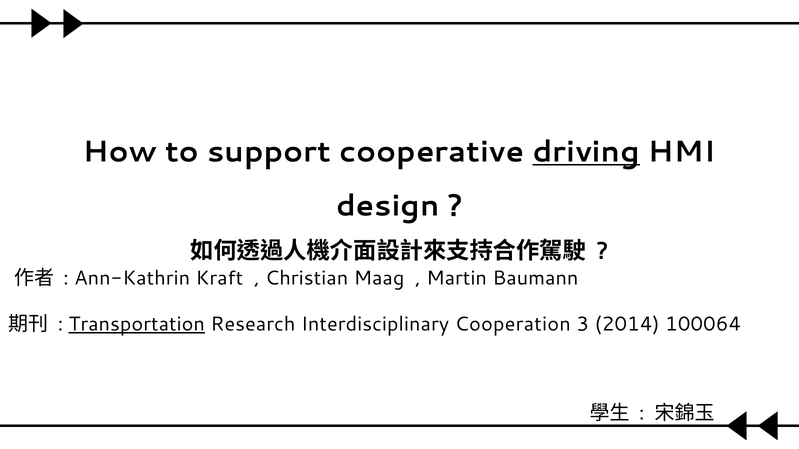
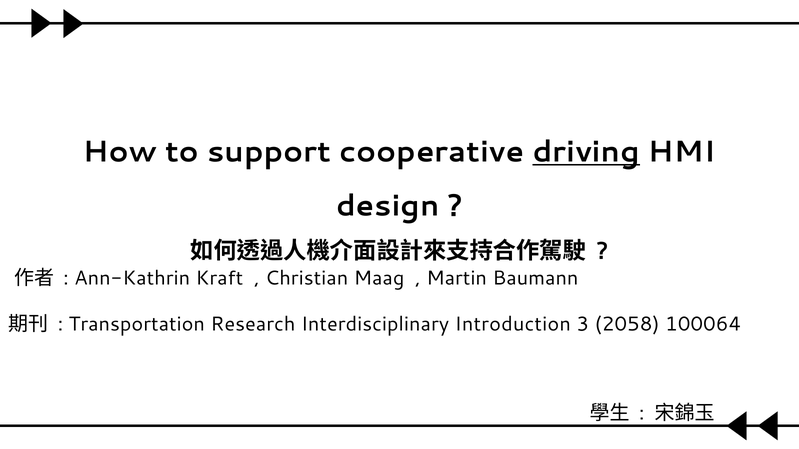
Transportation underline: present -> none (137, 324)
Cooperation: Cooperation -> Introduction (513, 324)
2014: 2014 -> 2058 (627, 324)
